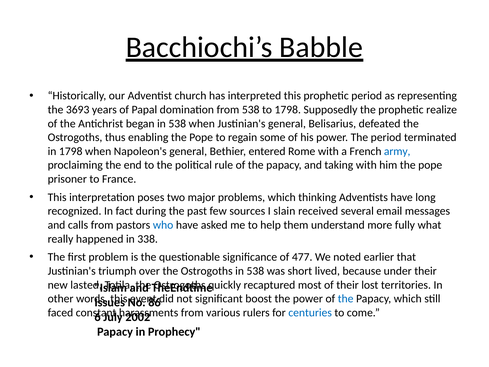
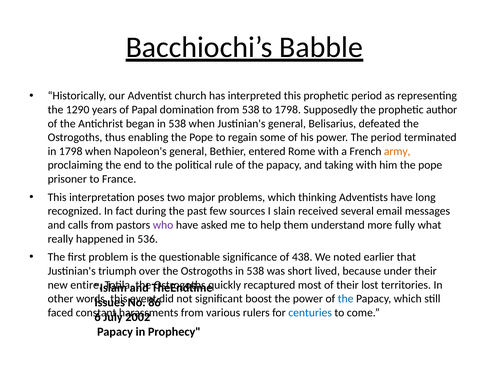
3693: 3693 -> 1290 (78, 110)
realize: realize -> author (442, 110)
army colour: blue -> orange (397, 151)
who colour: blue -> purple (163, 225)
338: 338 -> 536 (148, 239)
477: 477 -> 438 (302, 257)
lasted: lasted -> entire (86, 285)
